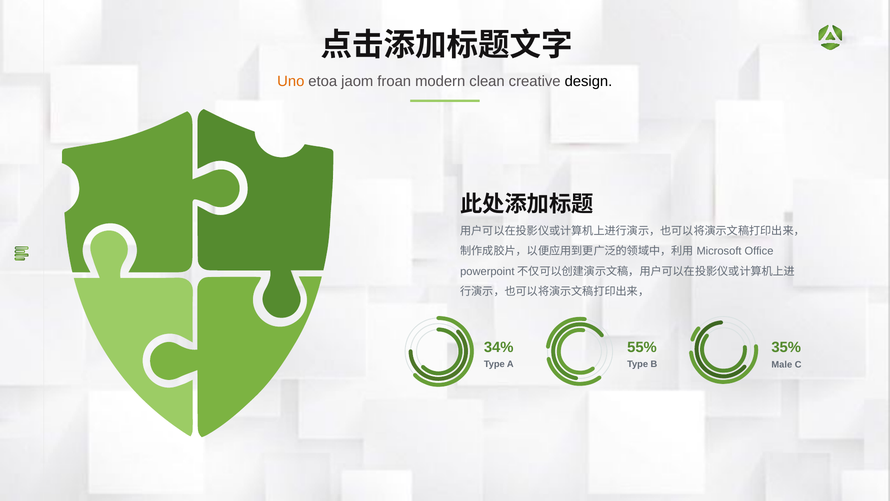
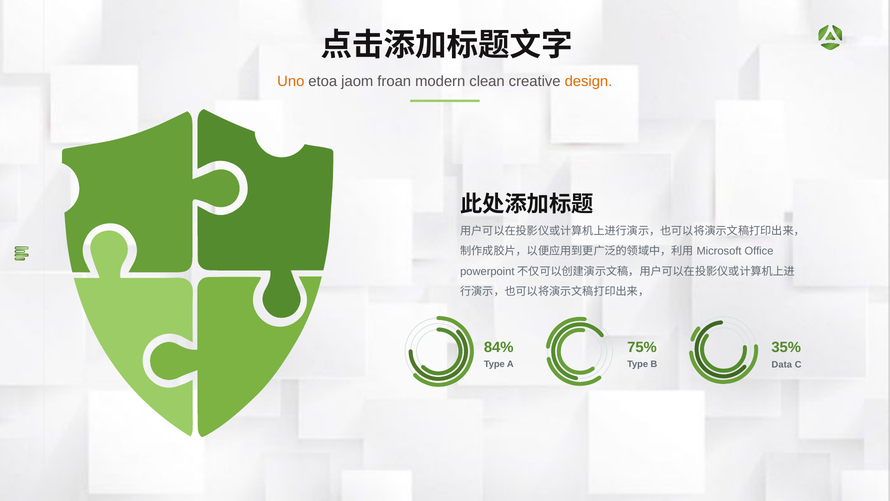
design colour: black -> orange (588, 81)
34%: 34% -> 84% (499, 347)
55%: 55% -> 75% (642, 347)
Male: Male -> Data (782, 364)
